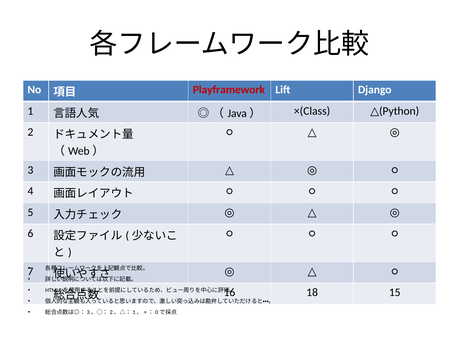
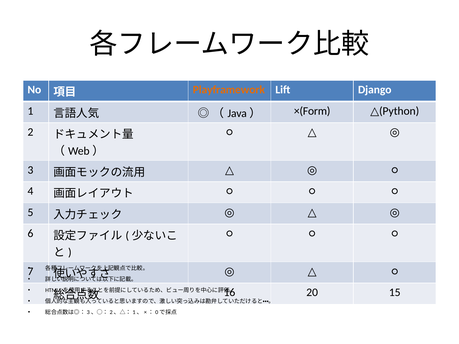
Playframework colour: red -> orange (229, 90)
×(Class: ×(Class -> ×(Form (312, 111)
18: 18 -> 20 (312, 293)
